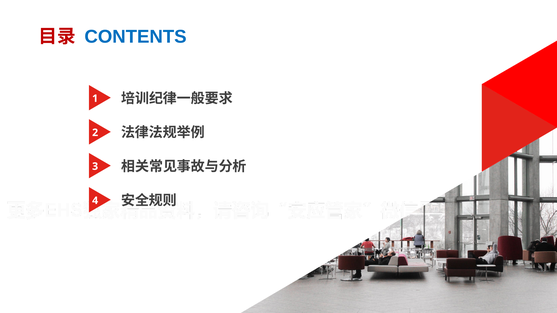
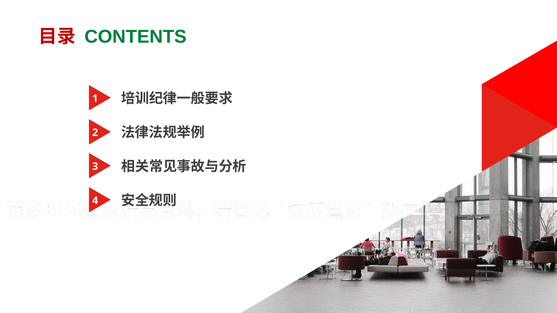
CONTENTS colour: blue -> green (136, 37)
